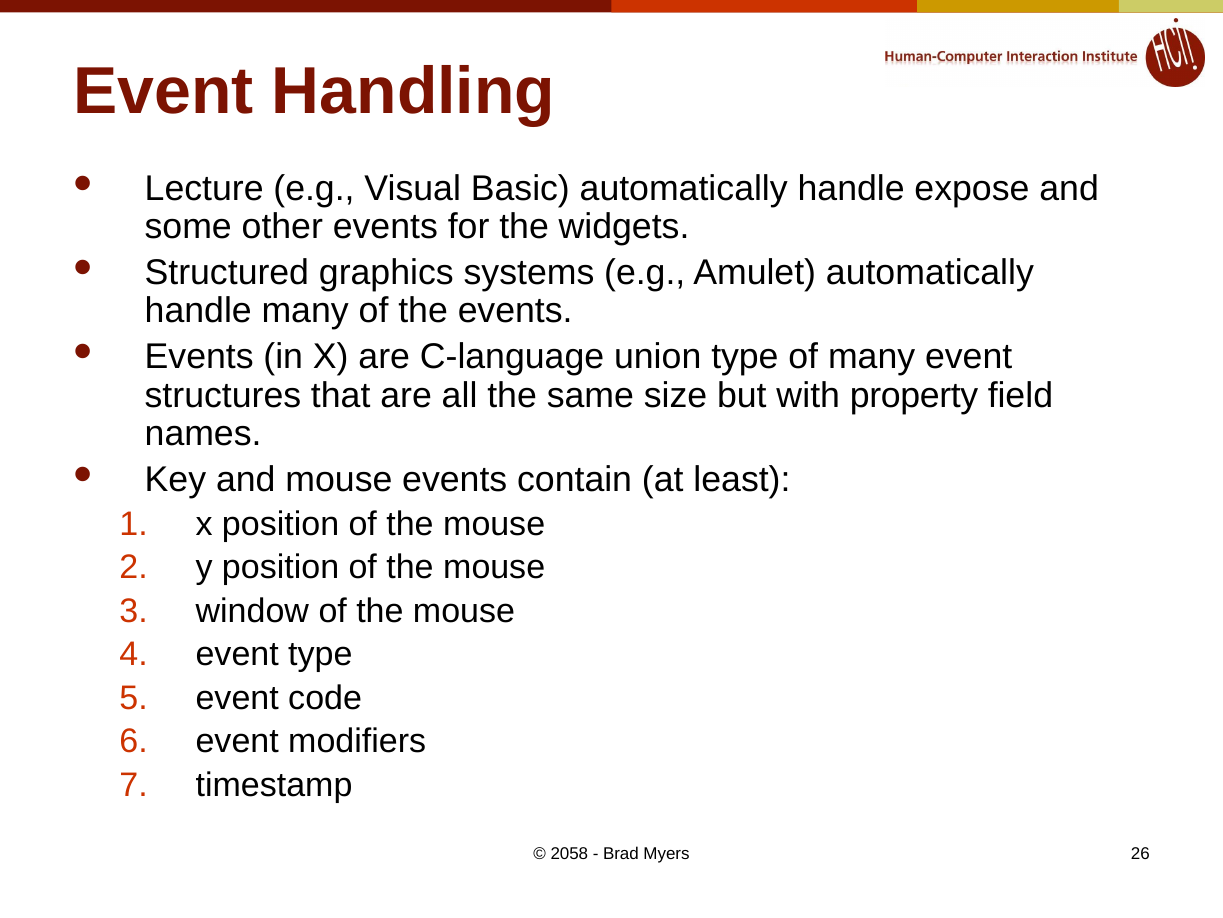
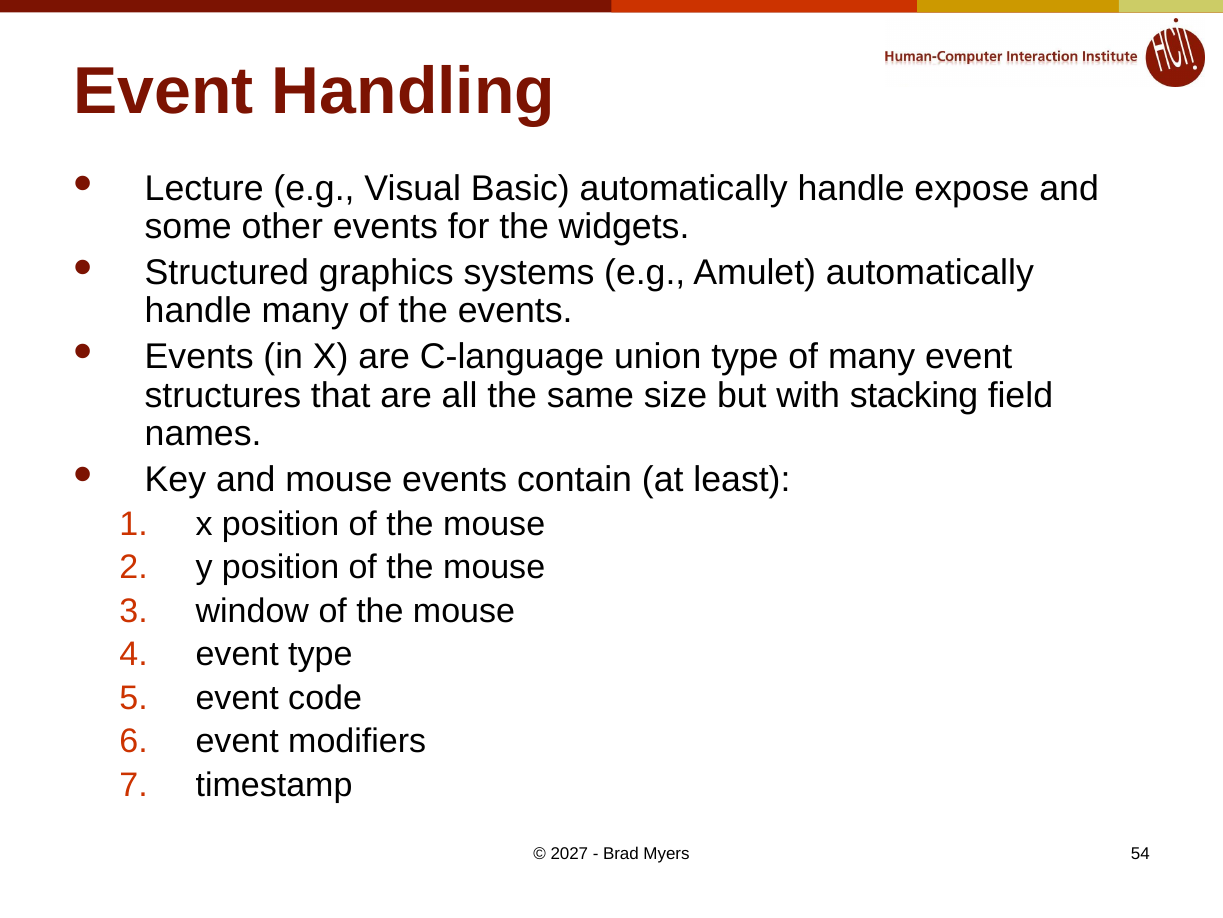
property: property -> stacking (914, 395)
2058: 2058 -> 2027 (569, 853)
26: 26 -> 54 (1140, 853)
